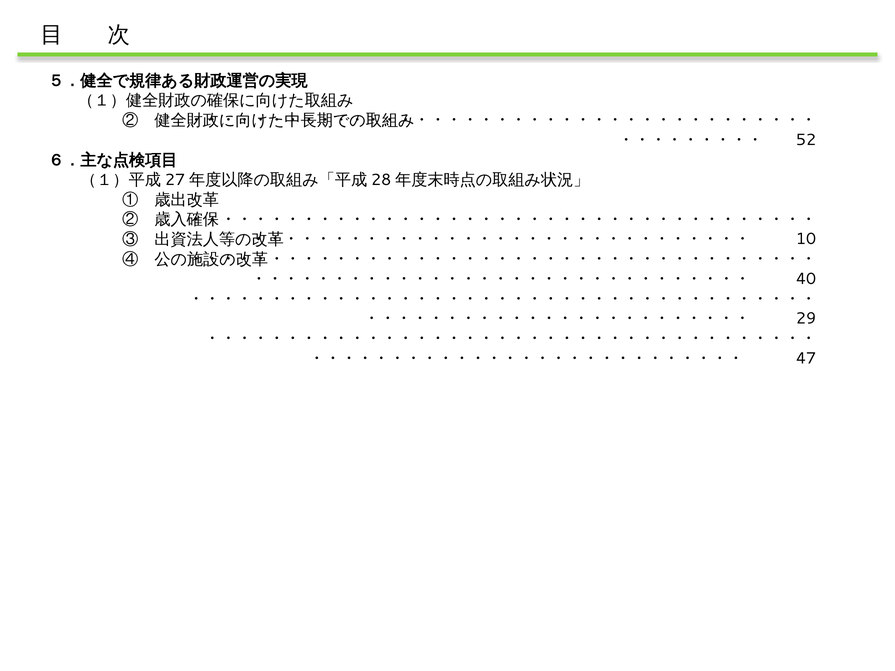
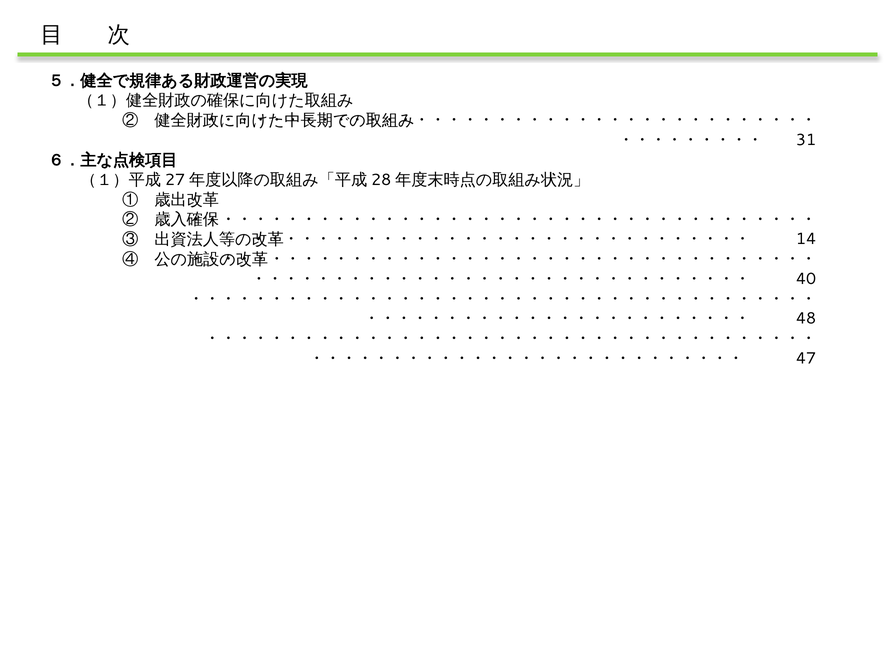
52: 52 -> 31 (806, 140)
10: 10 -> 14 (806, 239)
29: 29 -> 48 (806, 319)
